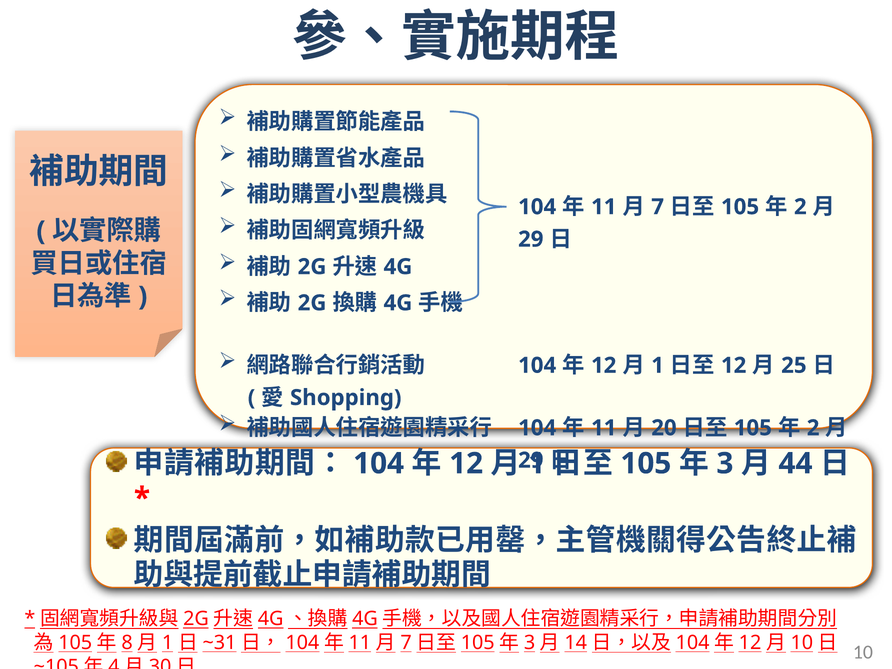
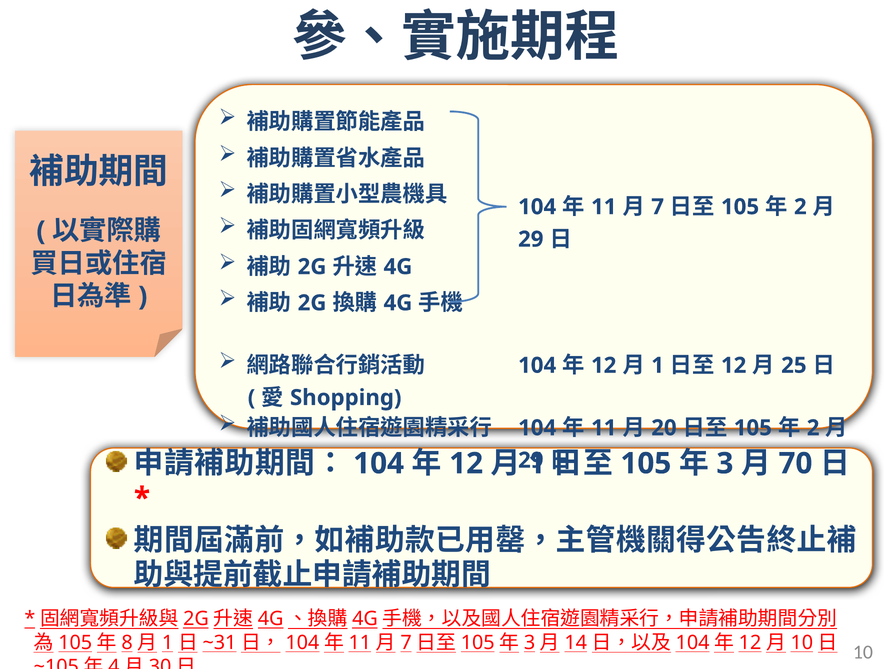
44: 44 -> 70 (795, 464)
